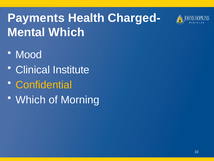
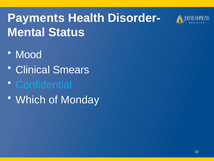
Charged-: Charged- -> Disorder- (134, 18)
Mental Which: Which -> Status (66, 32)
Institute: Institute -> Smears (71, 70)
Confidential colour: yellow -> light blue (44, 85)
Morning: Morning -> Monday (80, 100)
